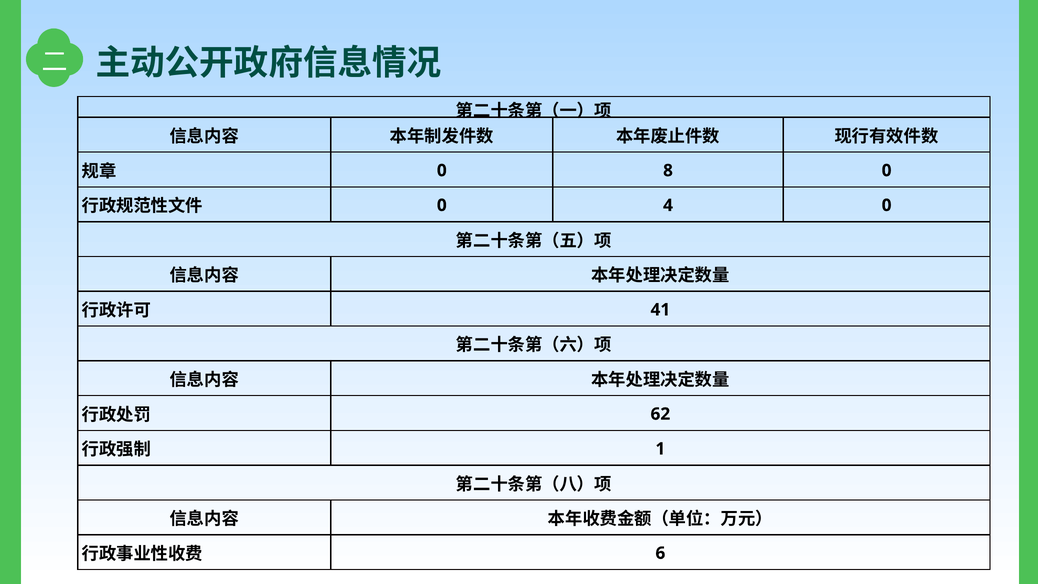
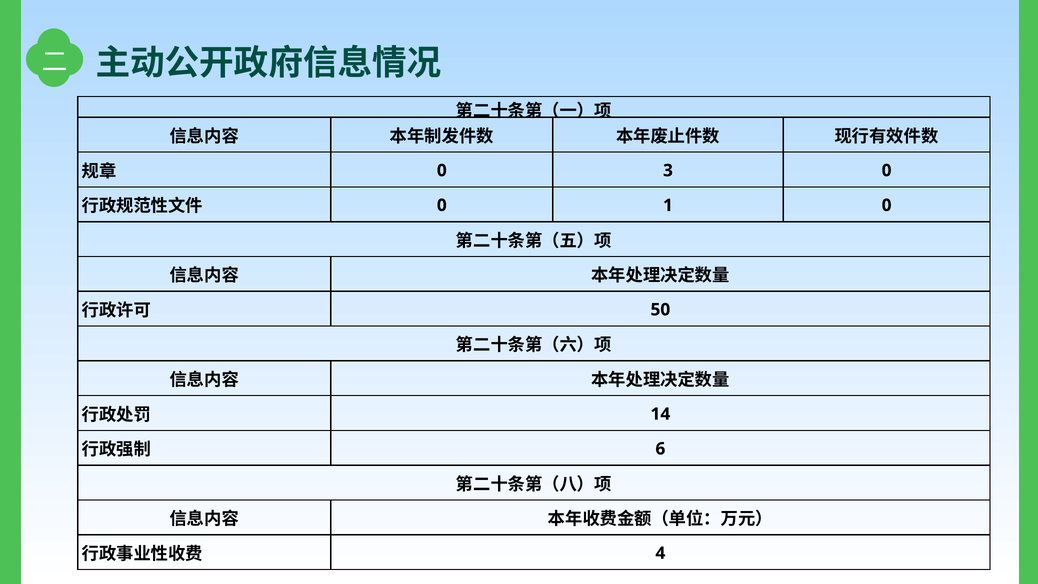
8: 8 -> 3 (668, 171)
4: 4 -> 1 (668, 205)
41: 41 -> 50 (660, 310)
62: 62 -> 14 (660, 414)
1: 1 -> 6 (660, 449)
6: 6 -> 4 (660, 553)
